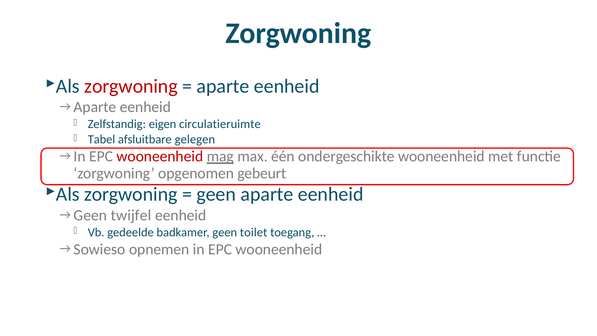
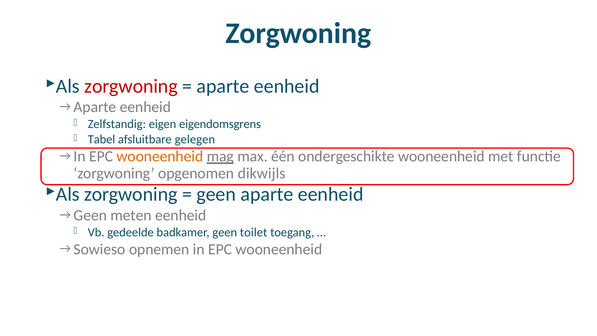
circulatieruimte: circulatieruimte -> eigendomsgrens (220, 124)
wooneenheid colour: red -> orange (160, 156)
gebeurt: gebeurt -> dikwijls (262, 173)
twijfel: twijfel -> meten (131, 215)
